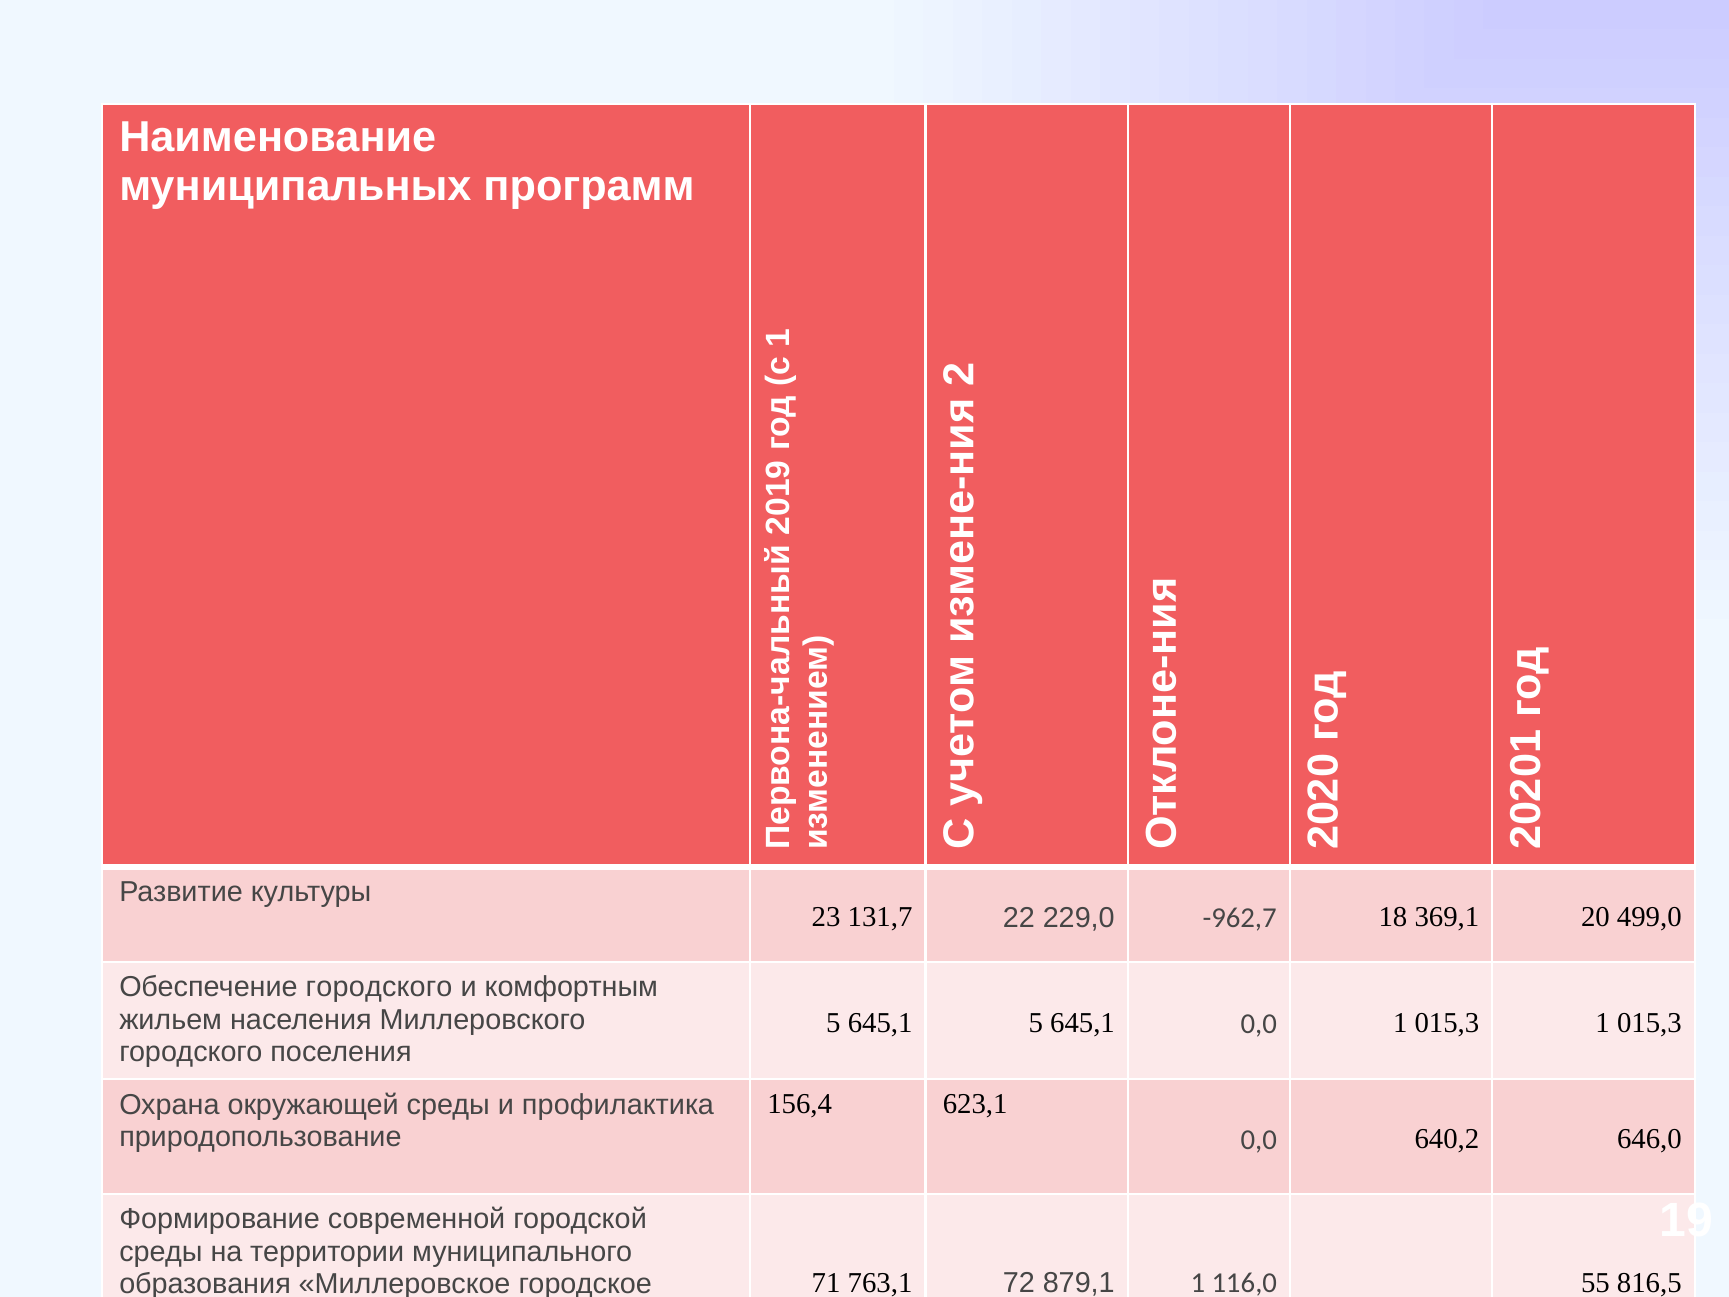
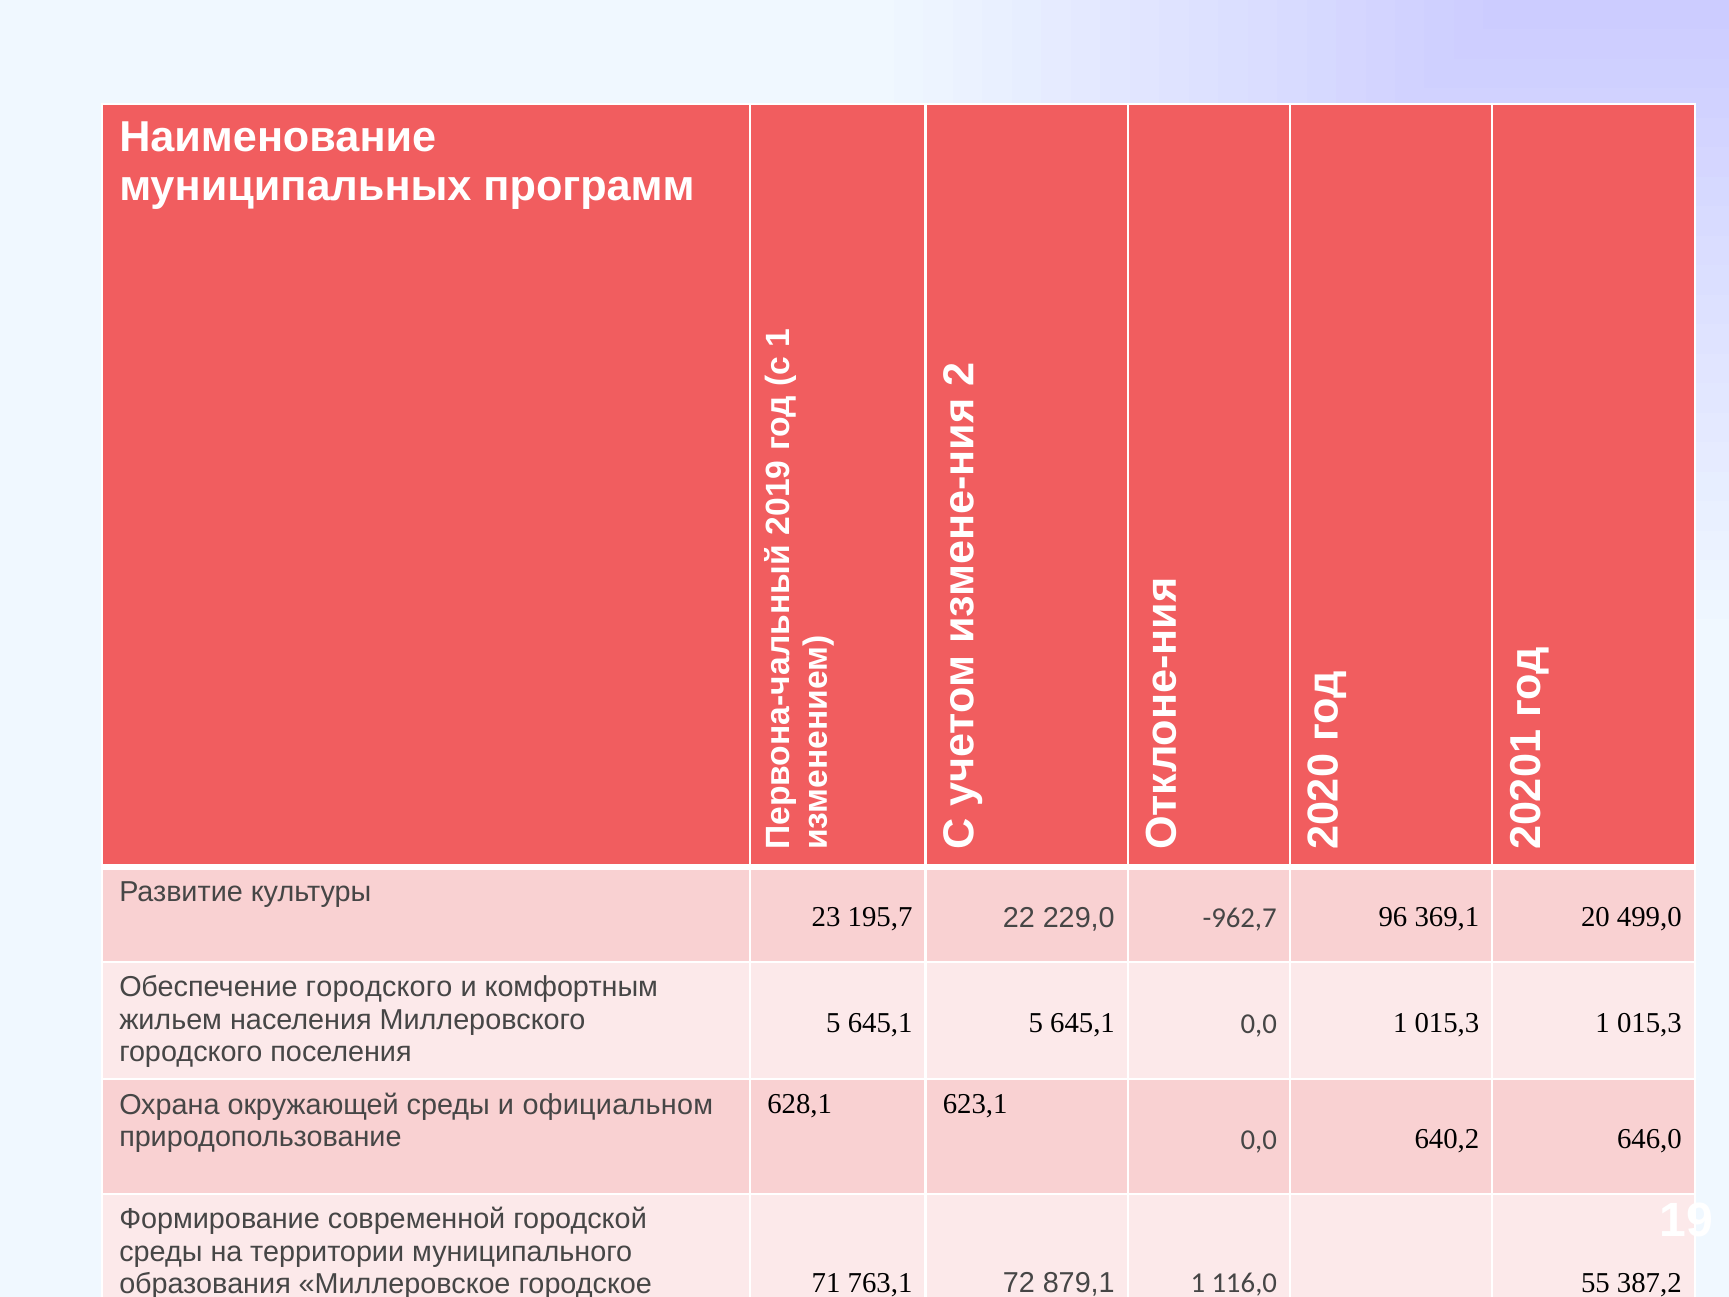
131,7: 131,7 -> 195,7 (880, 917)
18: 18 -> 96 (1393, 917)
156,4: 156,4 -> 628,1 (800, 1104)
среды и профилактика: профилактика -> официальном (618, 1105)
816,5: 816,5 -> 387,2 (1649, 1283)
